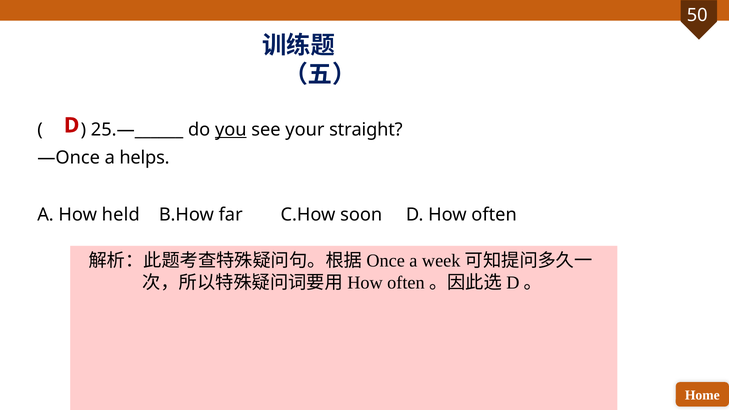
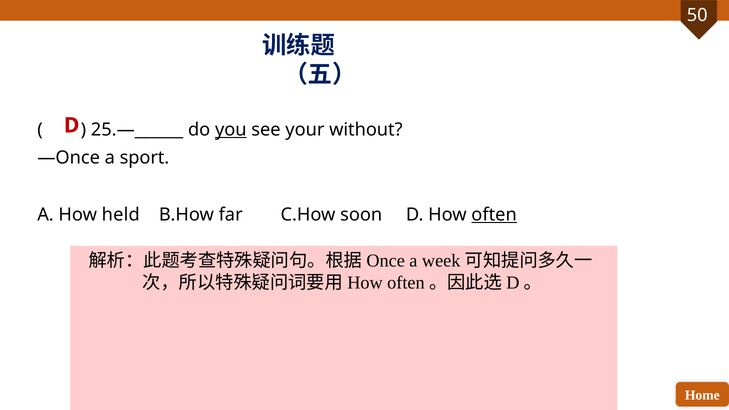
straight: straight -> without (366, 130)
helps: helps -> sport (144, 158)
often underline: none -> present (494, 215)
